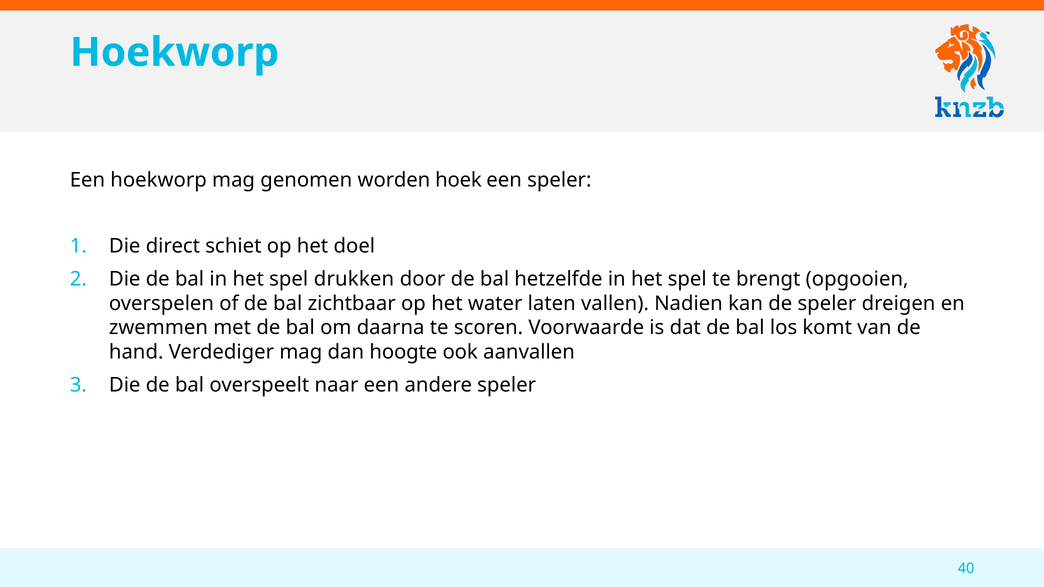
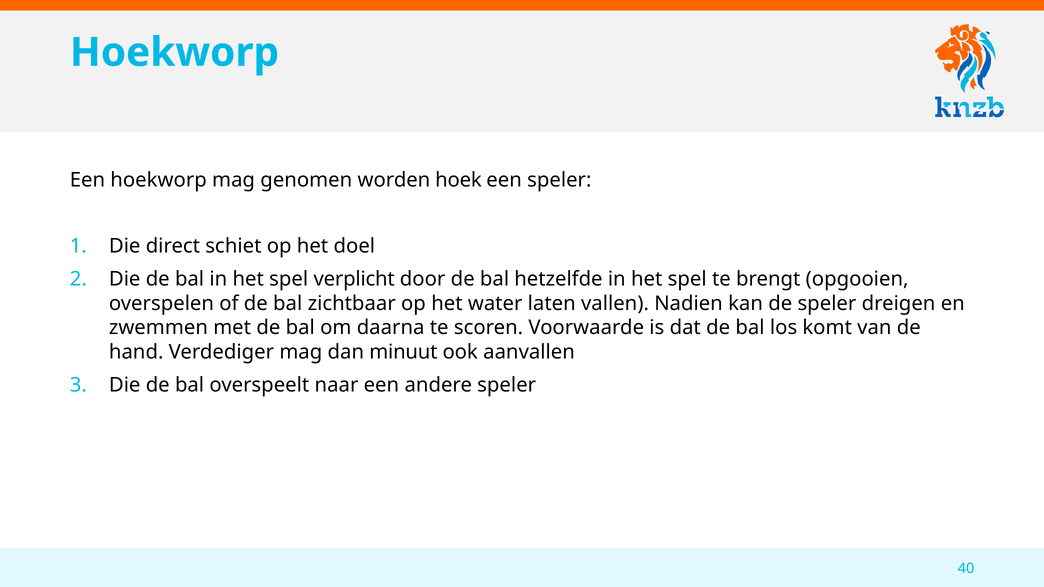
drukken: drukken -> verplicht (354, 279)
hoogte: hoogte -> minuut (403, 352)
